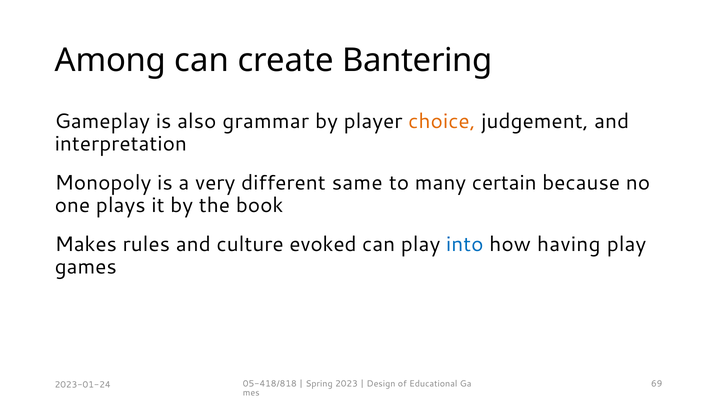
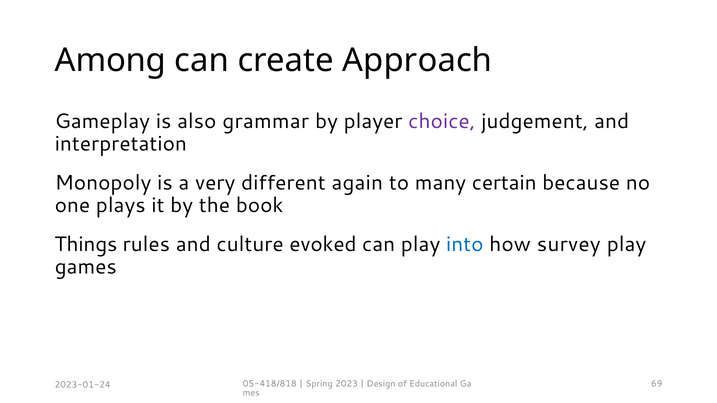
Bantering: Bantering -> Approach (417, 60)
choice colour: orange -> purple (442, 121)
same: same -> again (357, 183)
Makes: Makes -> Things (86, 244)
having: having -> survey (569, 244)
